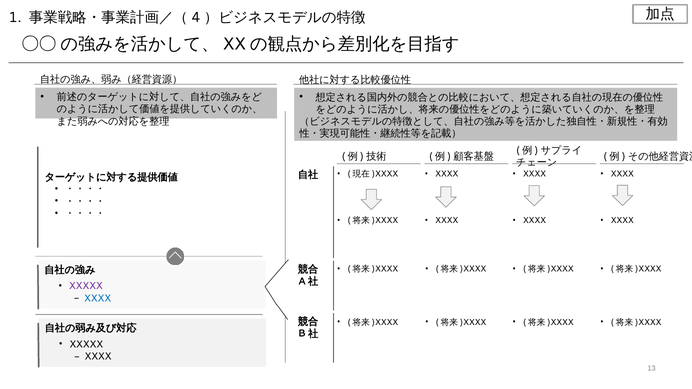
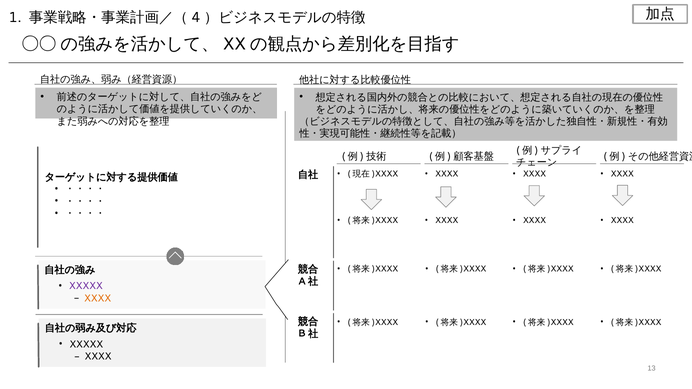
XXXX colour: blue -> orange (98, 298)
